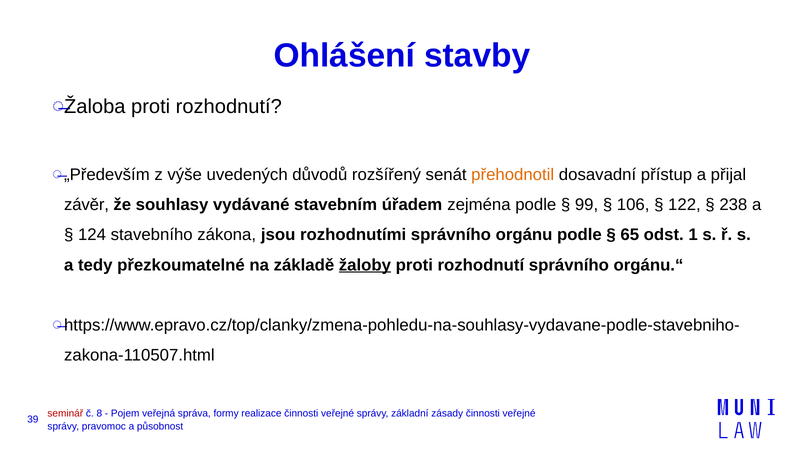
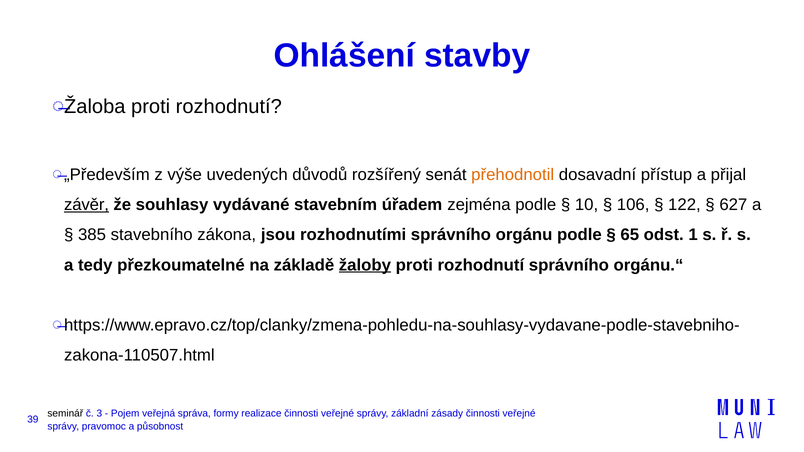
závěr underline: none -> present (87, 205)
99: 99 -> 10 (587, 205)
238: 238 -> 627 (733, 205)
124: 124 -> 385 (92, 235)
seminář colour: red -> black (65, 414)
8: 8 -> 3 (99, 414)
